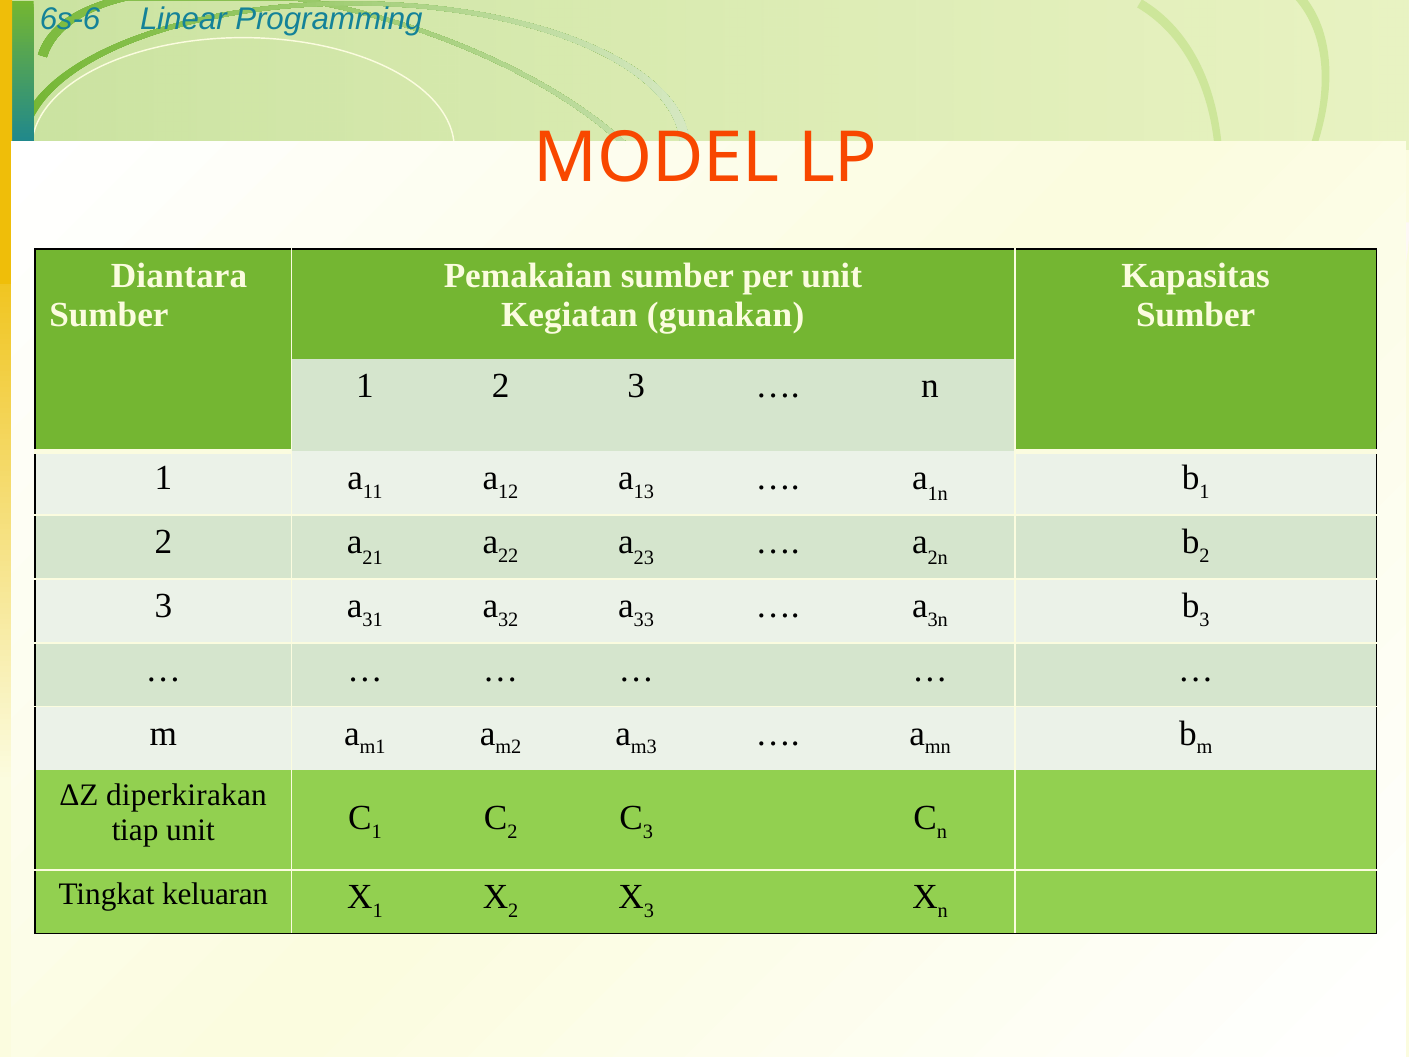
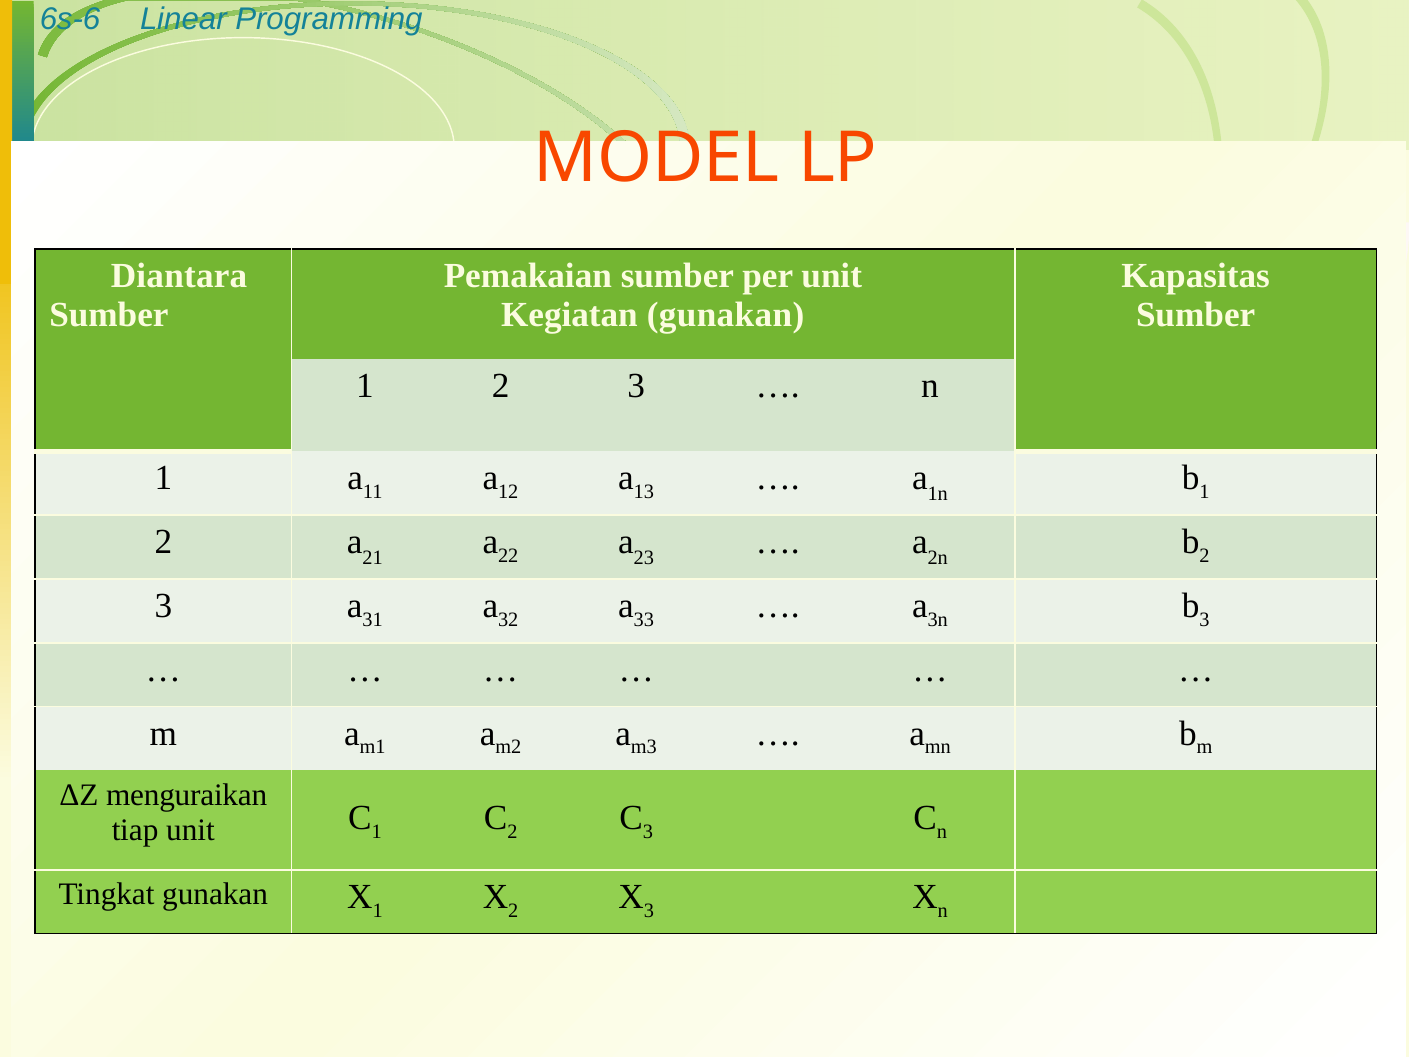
diperkirakan: diperkirakan -> menguraikan (187, 795)
Tingkat keluaran: keluaran -> gunakan (215, 894)
